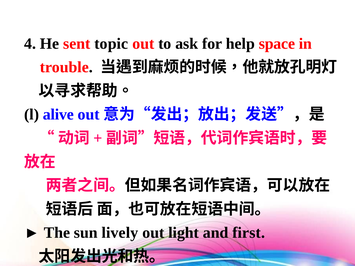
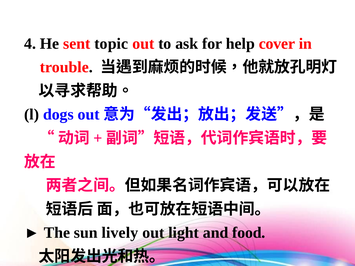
space: space -> cover (277, 44)
alive: alive -> dogs (58, 115)
first: first -> food (249, 233)
